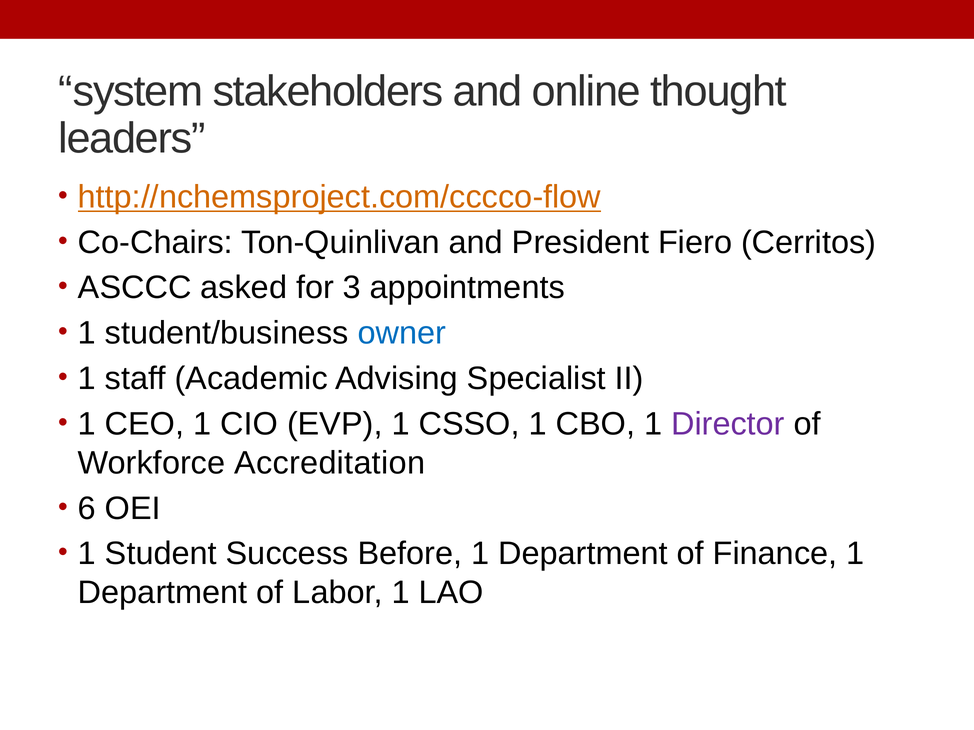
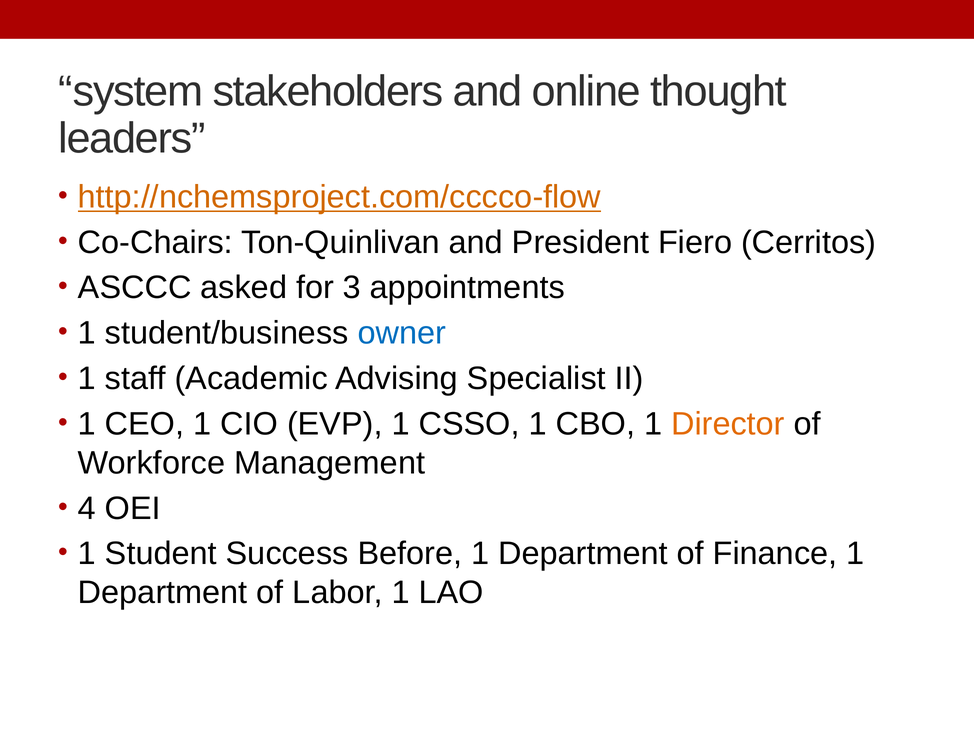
Director colour: purple -> orange (728, 424)
Accreditation: Accreditation -> Management (330, 463)
6: 6 -> 4 (87, 509)
